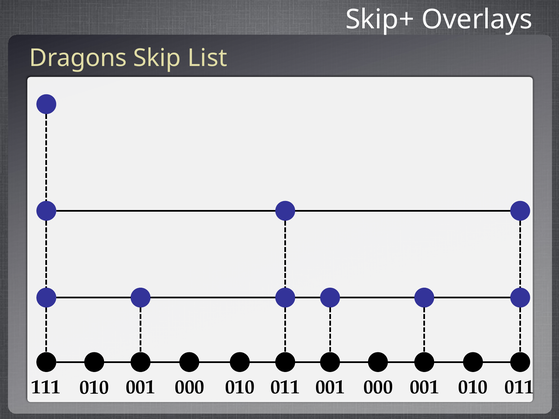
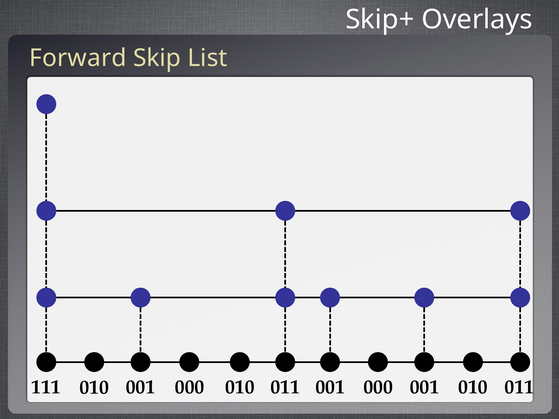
Dragons: Dragons -> Forward (78, 58)
